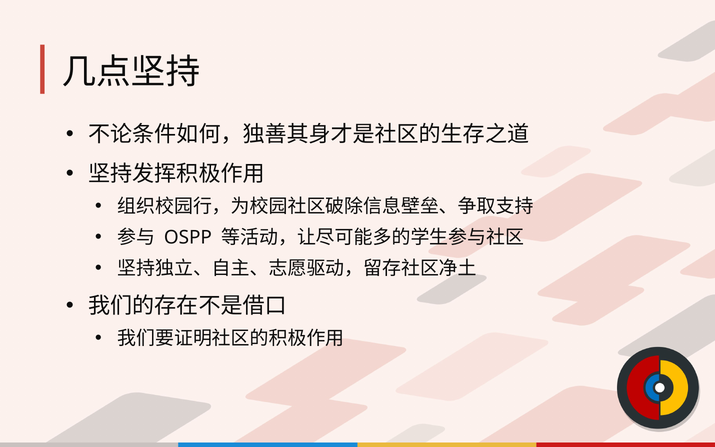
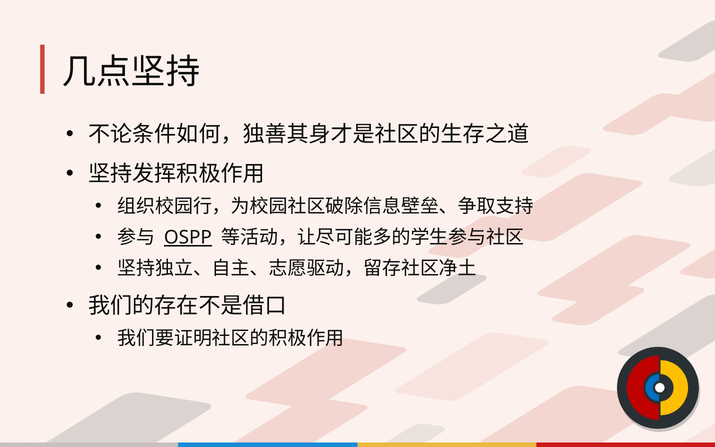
OSPP underline: none -> present (188, 237)
